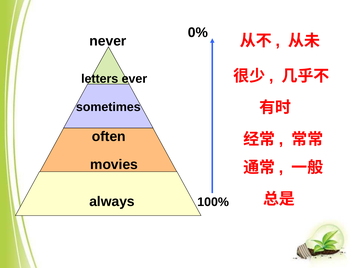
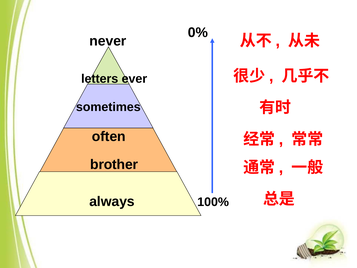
movies: movies -> brother (114, 164)
